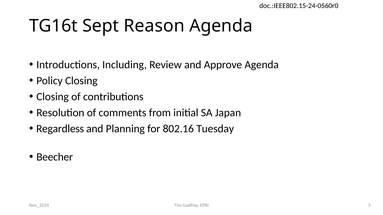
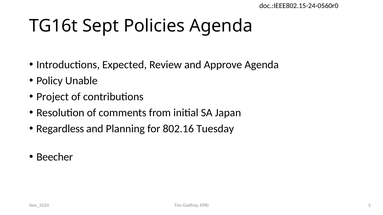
Reason: Reason -> Policies (154, 26)
Including: Including -> Expected (125, 65)
Policy Closing: Closing -> Unable (81, 81)
Closing: Closing -> Project (53, 97)
